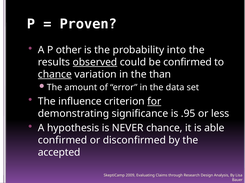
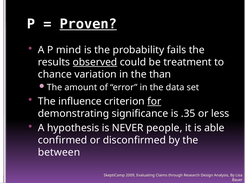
Proven underline: none -> present (88, 24)
other: other -> mind (69, 50)
into: into -> fails (177, 50)
be confirmed: confirmed -> treatment (188, 62)
chance underline: present -> none (55, 75)
.95: .95 -> .35 (188, 114)
NEVER chance: chance -> people (164, 129)
accepted: accepted -> between (59, 153)
